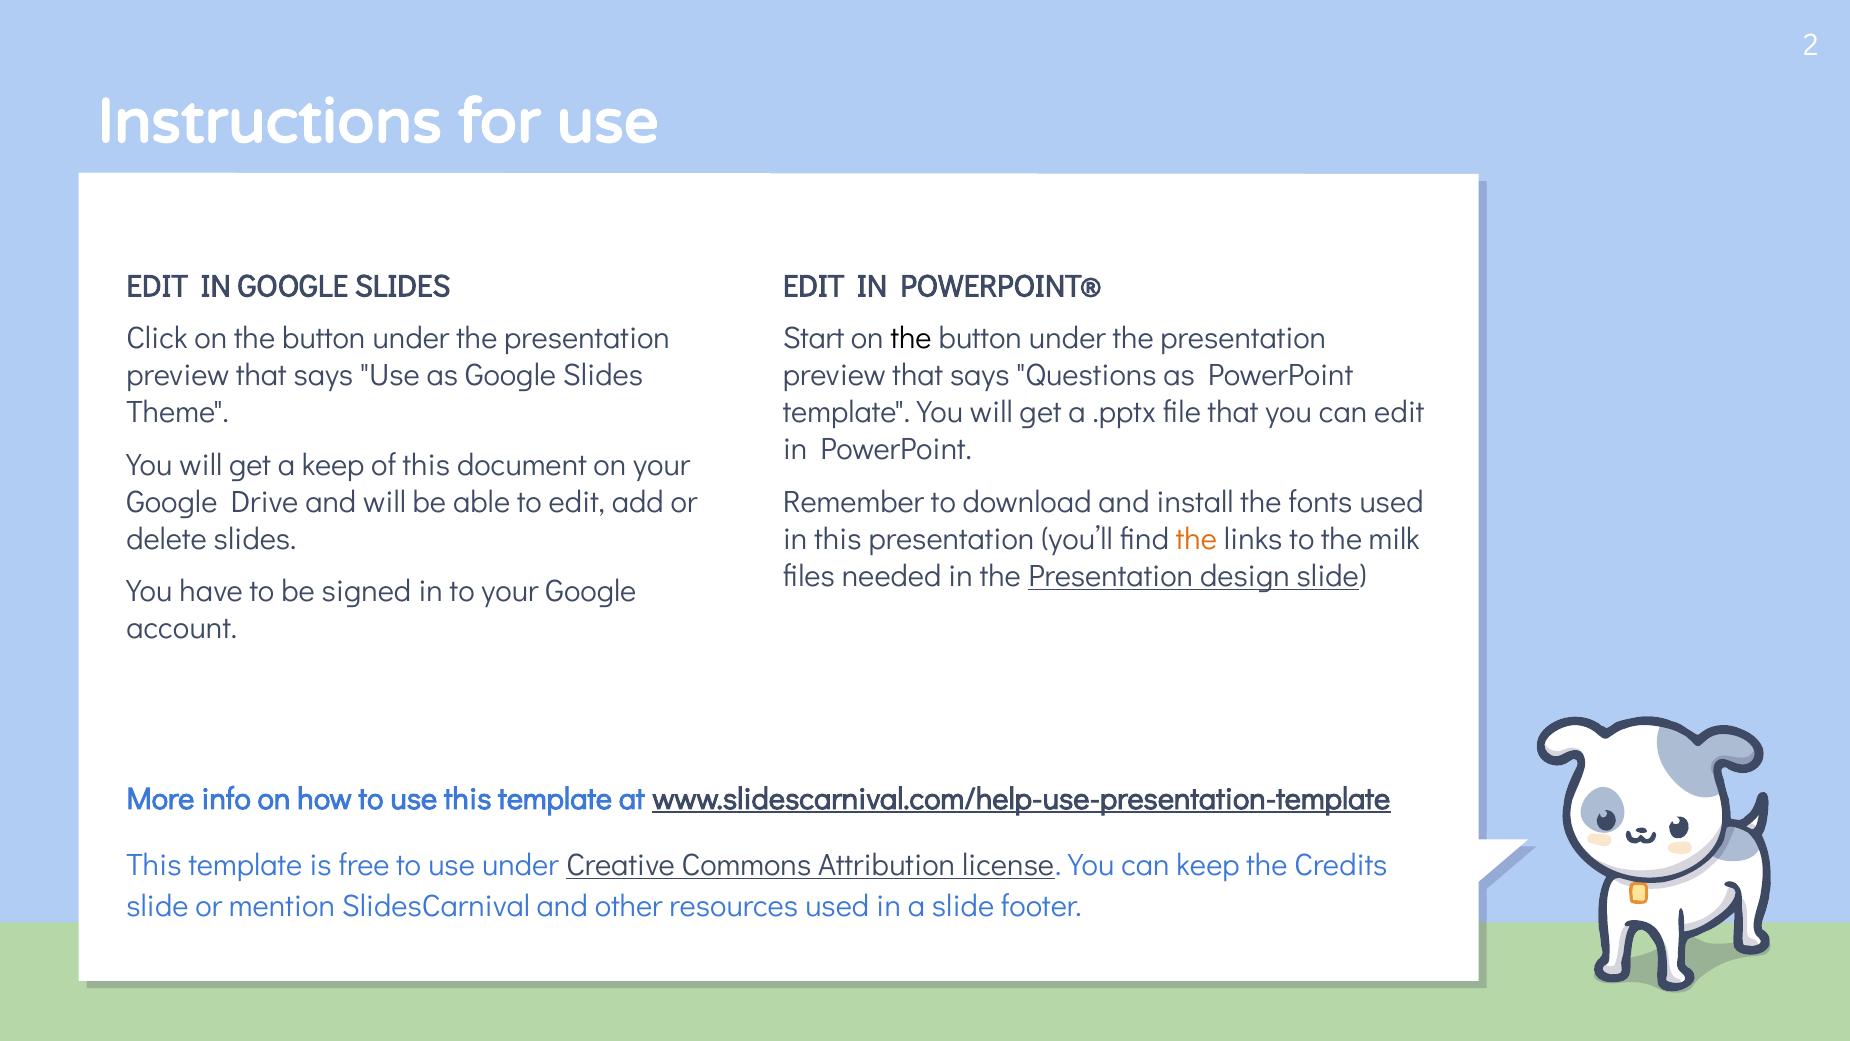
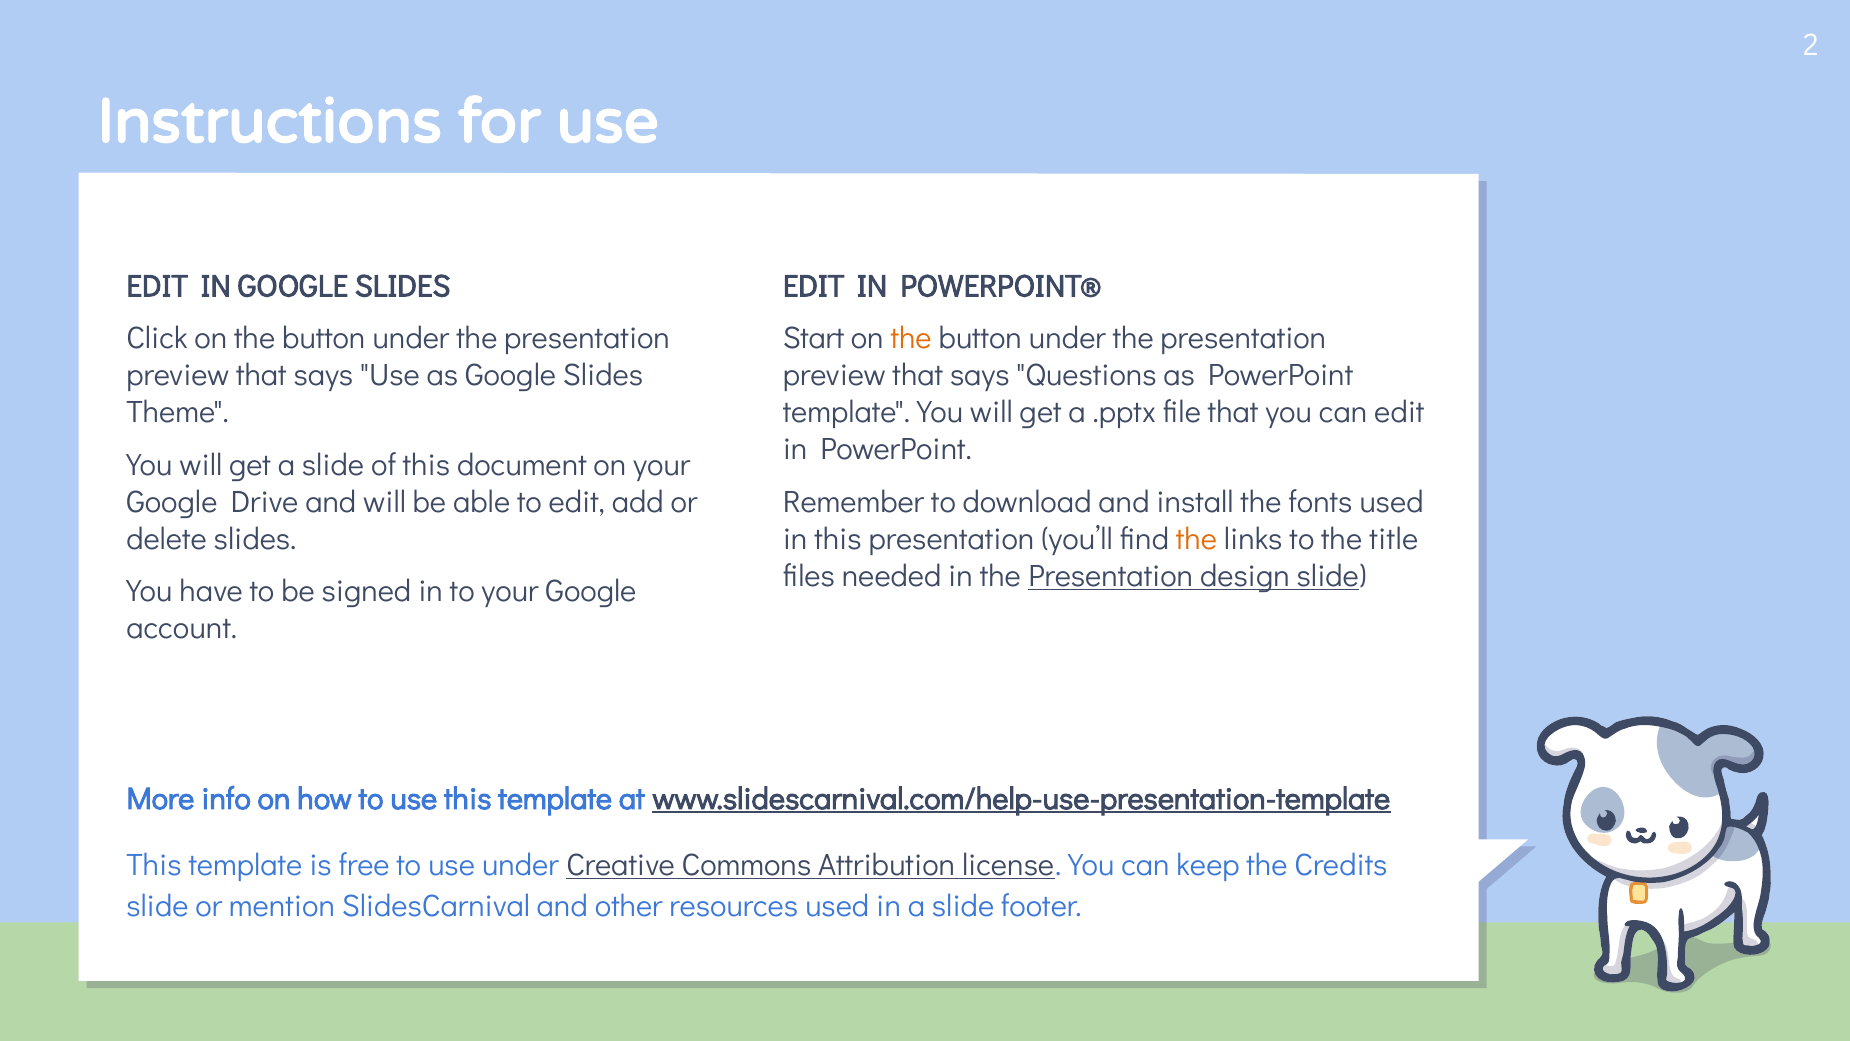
the colour: black -> orange (911, 338)
get a keep: keep -> slide (333, 465)
milk: milk -> title (1394, 539)
